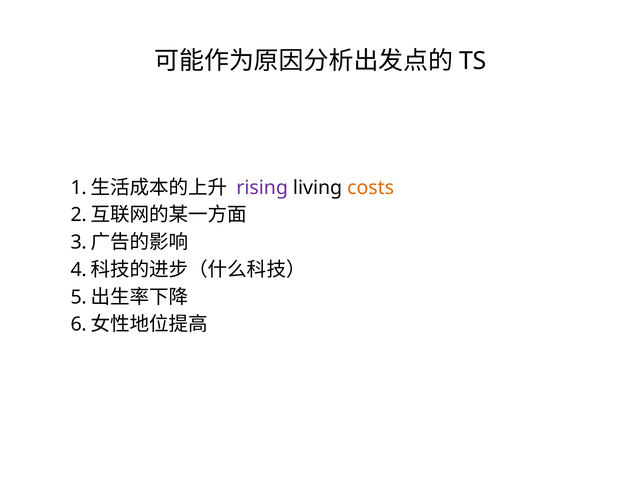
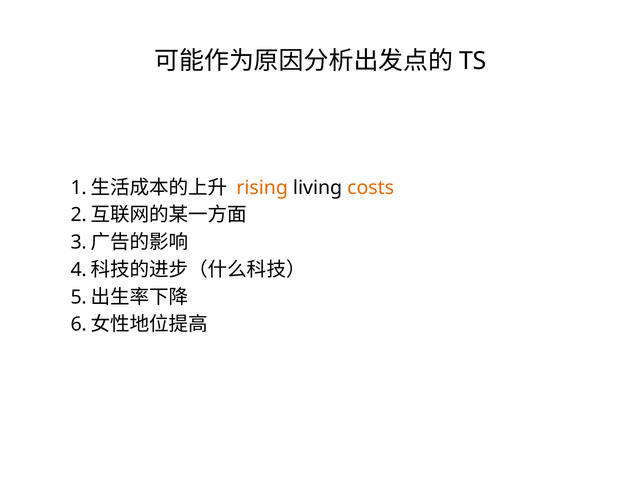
rising colour: purple -> orange (262, 188)
